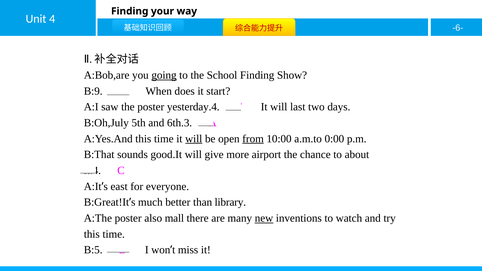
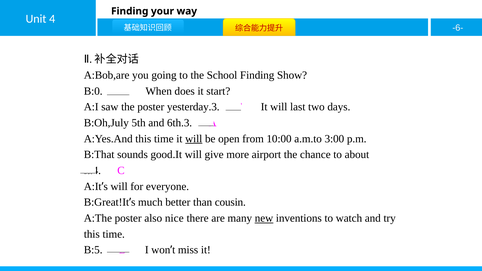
going underline: present -> none (164, 75)
B:9: B:9 -> B:0 (93, 91)
yesterday.4: yesterday.4 -> yesterday.3 (193, 107)
from underline: present -> none (253, 139)
0:00: 0:00 -> 3:00 (334, 139)
east: east -> will (119, 186)
library: library -> cousin (230, 202)
mall: mall -> nice (174, 218)
